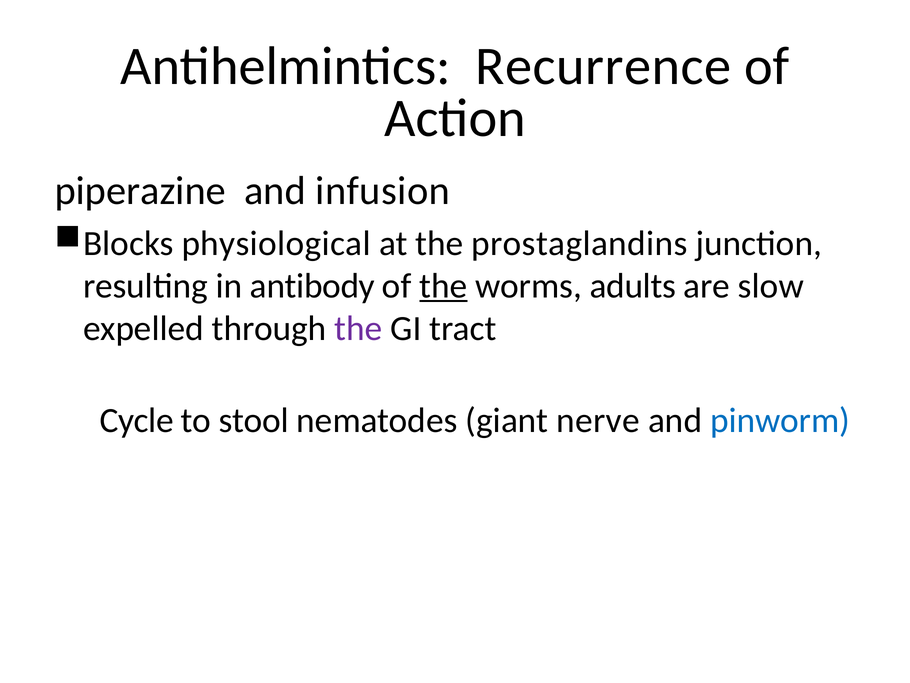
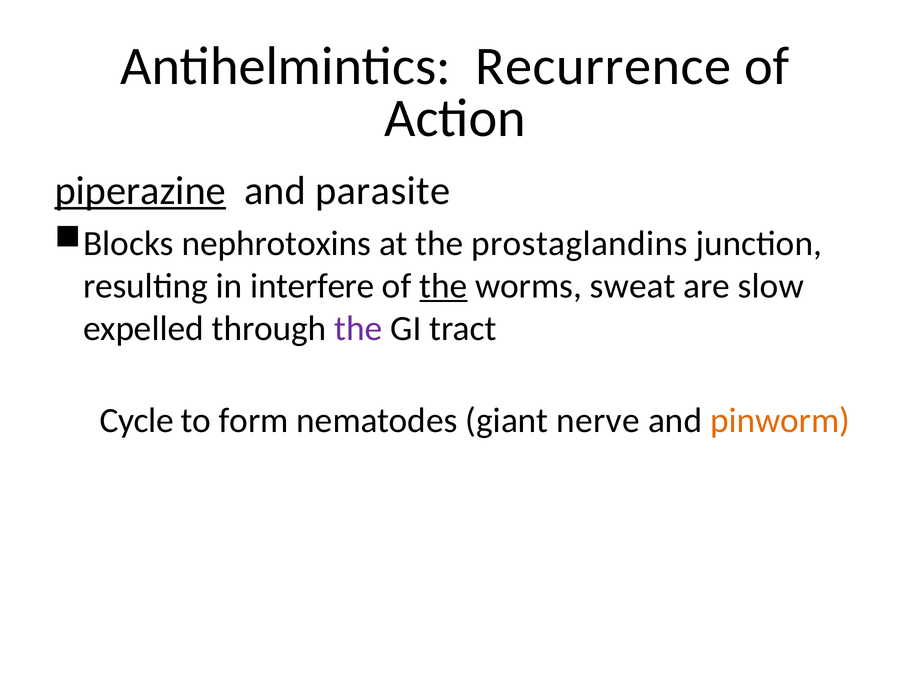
piperazine underline: none -> present (140, 191)
infusion: infusion -> parasite (383, 191)
physiological: physiological -> nephrotoxins (276, 243)
antibody: antibody -> interfere (312, 286)
adults: adults -> sweat (633, 286)
stool: stool -> form (254, 420)
pinworm colour: blue -> orange (780, 420)
